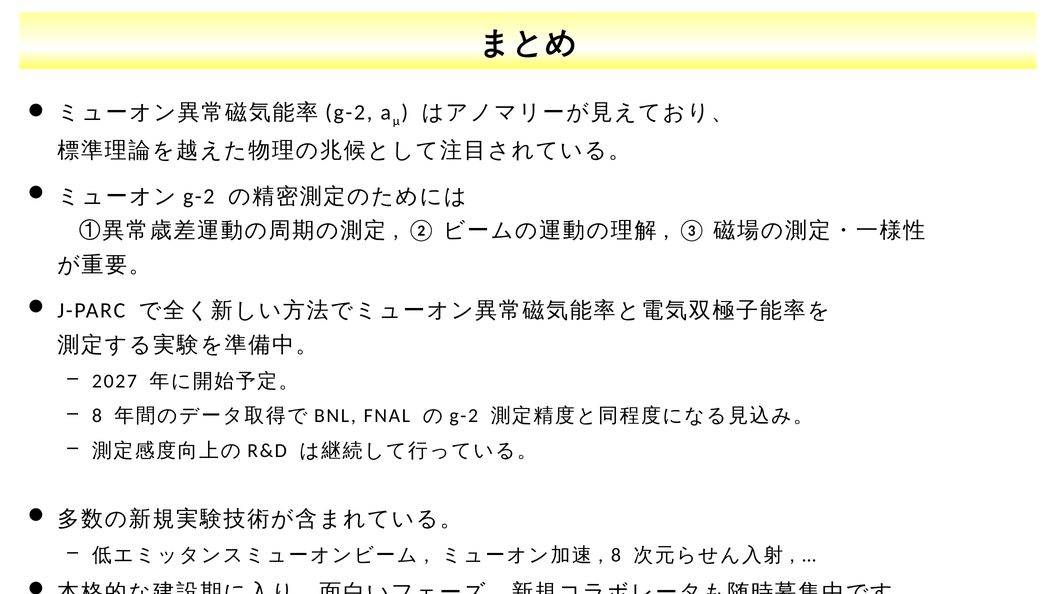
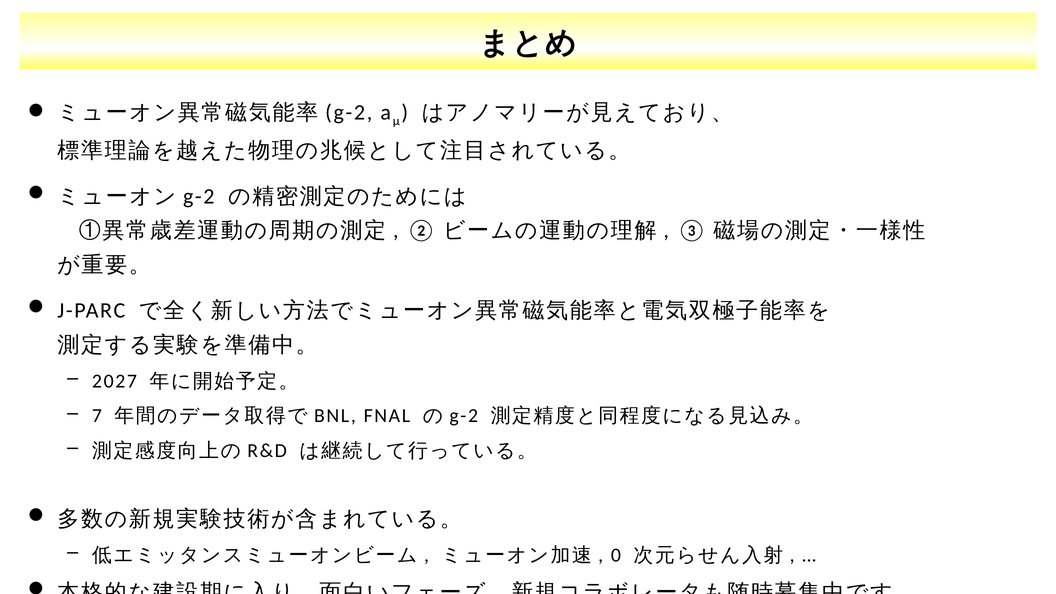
8: 8 -> 7 (97, 416)
8: 8 -> 0 (616, 555)
